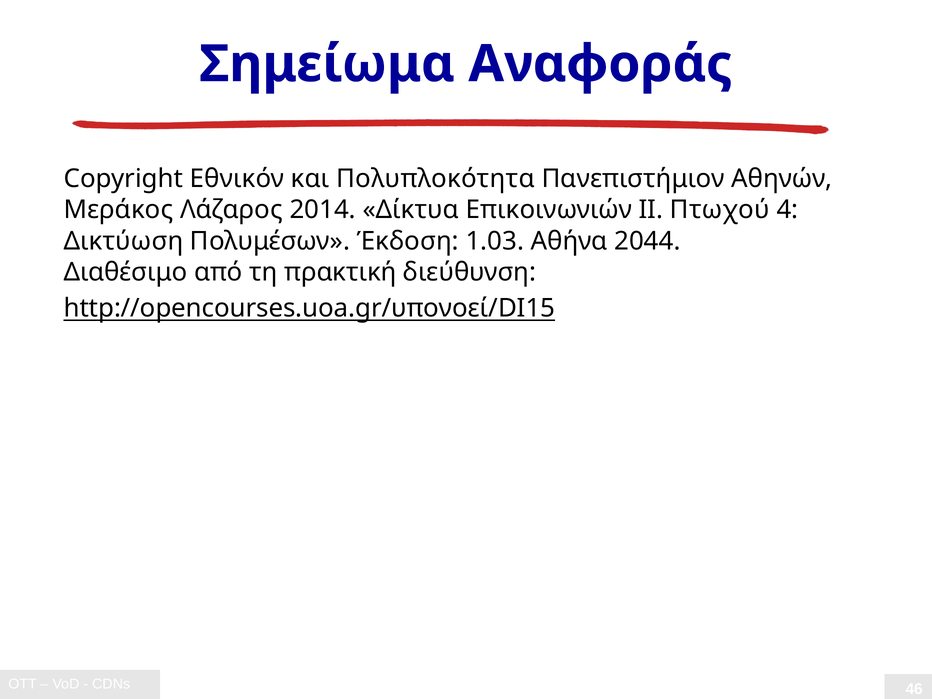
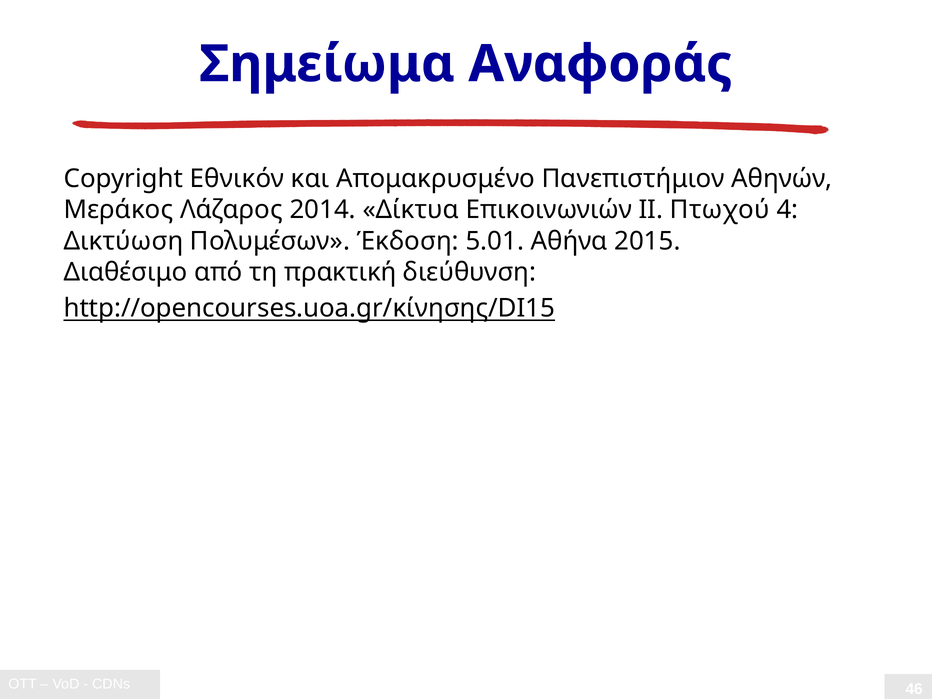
Πολυπλοκότητα: Πολυπλοκότητα -> Απομακρυσμένο (436, 179)
1.03: 1.03 -> 5.01 (495, 241)
2044: 2044 -> 2015 (647, 241)
http://opencourses.uoa.gr/υπονοεί/DI15: http://opencourses.uoa.gr/υπονοεί/DI15 -> http://opencourses.uoa.gr/κίνησης/DI15 (309, 308)
